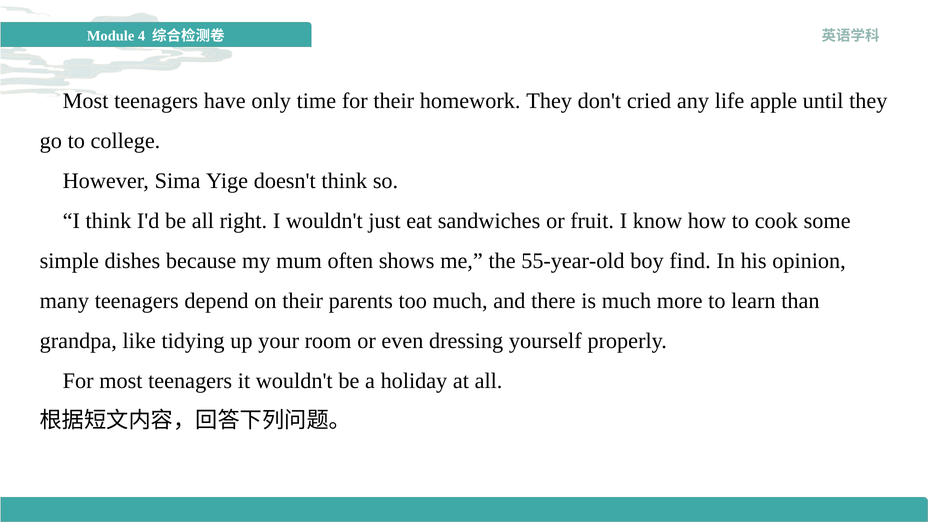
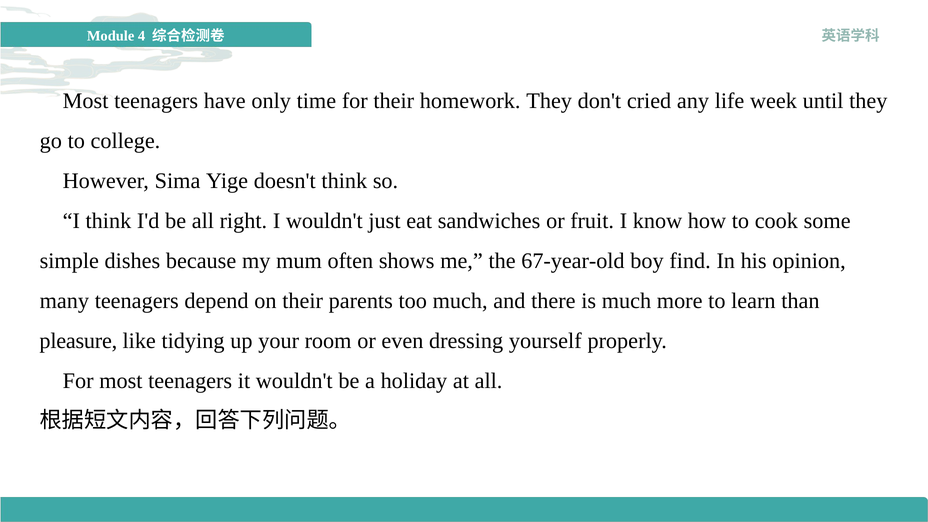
apple: apple -> week (773, 101)
55-year-old: 55-year-old -> 67-year-old (573, 261)
grandpa: grandpa -> pleasure (78, 341)
